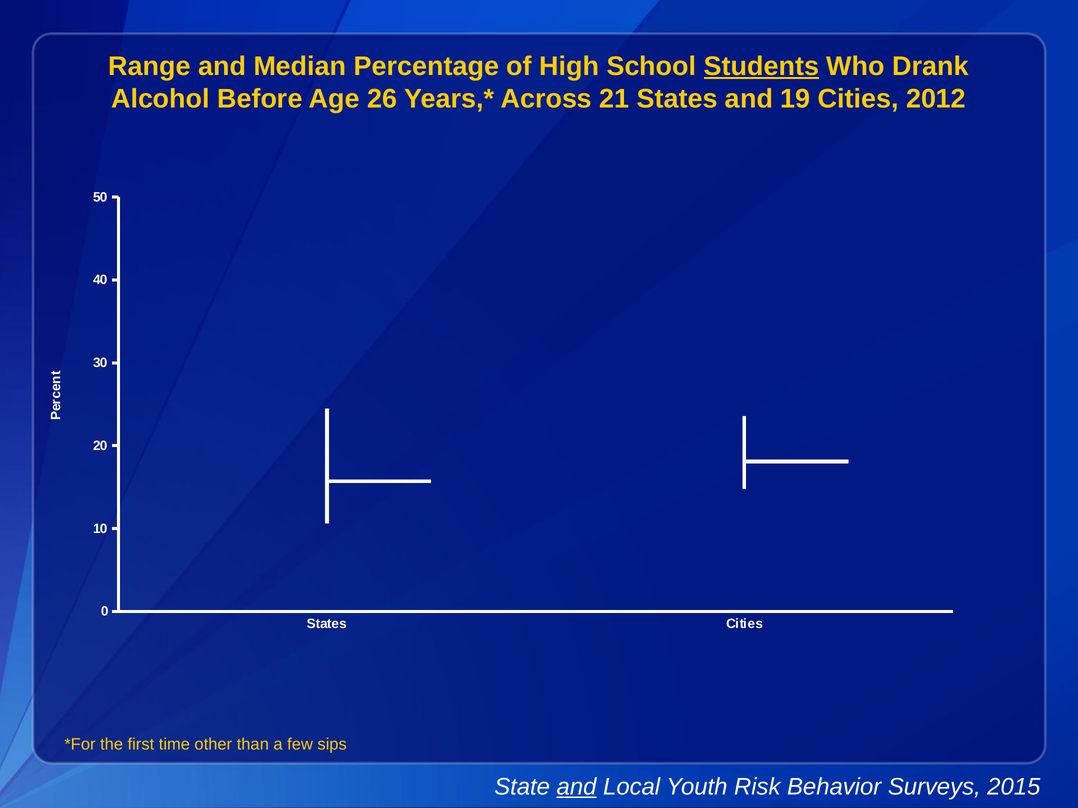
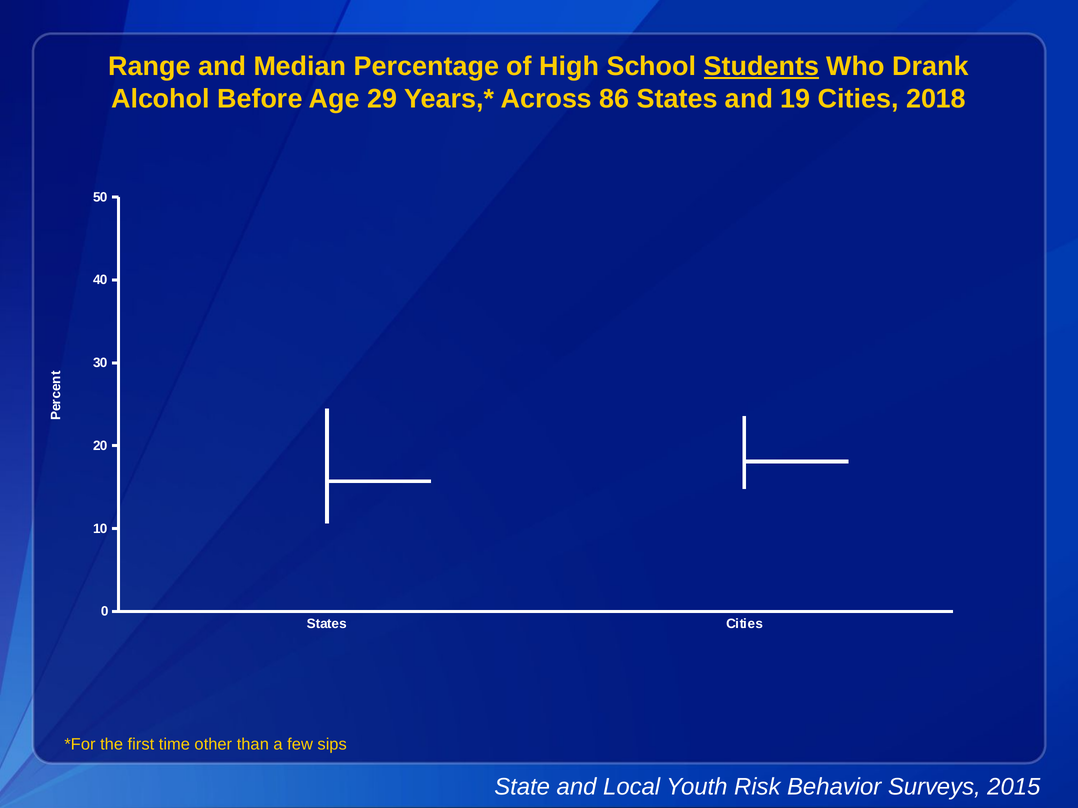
26: 26 -> 29 (382, 99)
21: 21 -> 86 (614, 99)
2012: 2012 -> 2018 (936, 99)
and underline: present -> none (577, 787)
